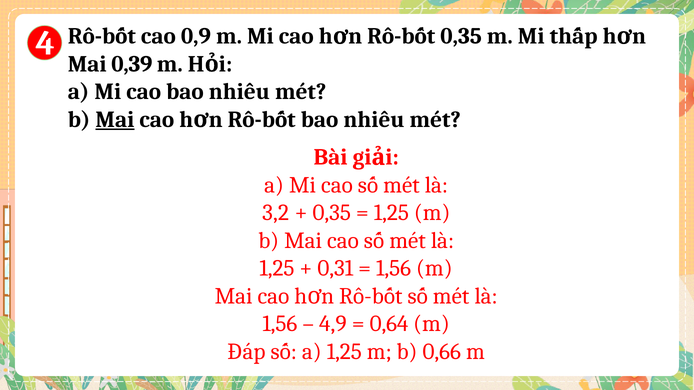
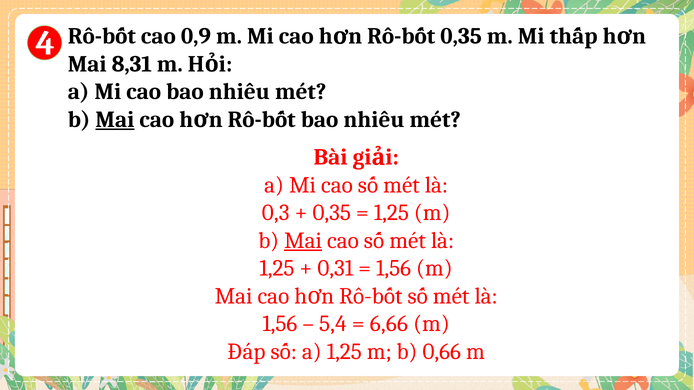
0,39: 0,39 -> 8,31 (132, 64)
3,2: 3,2 -> 0,3 (276, 213)
Mai underline: none -> present (303, 241)
4,9: 4,9 -> 5,4 (333, 324)
0,64: 0,64 -> 6,66 (389, 324)
